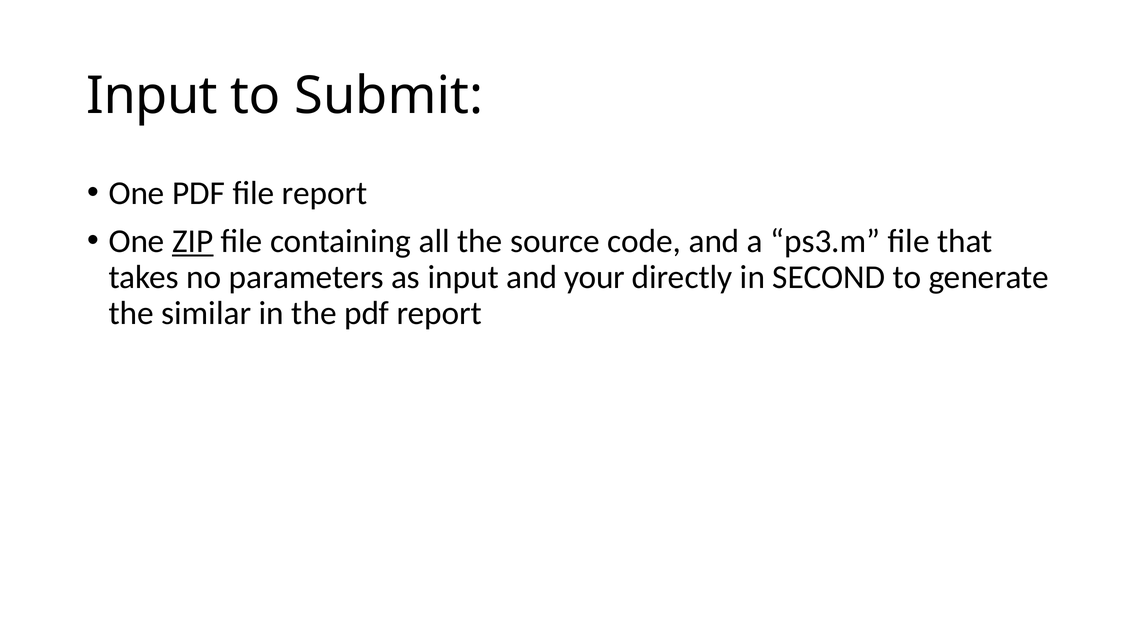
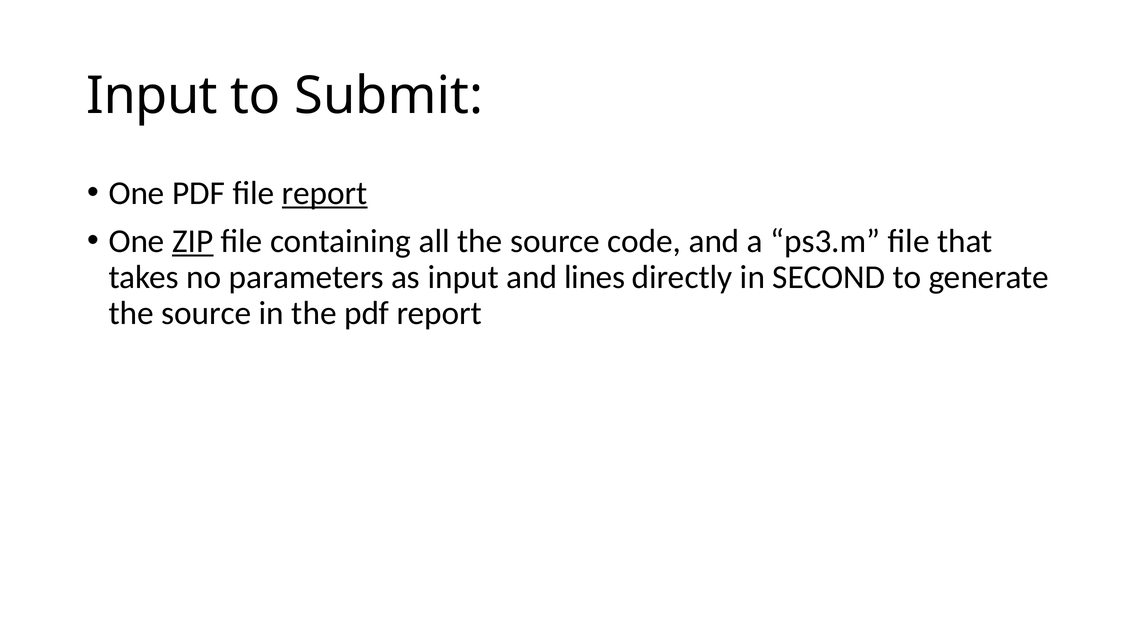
report underline: none -> present (325, 193)
your: your -> lines (595, 277)
similar: similar -> source (206, 313)
